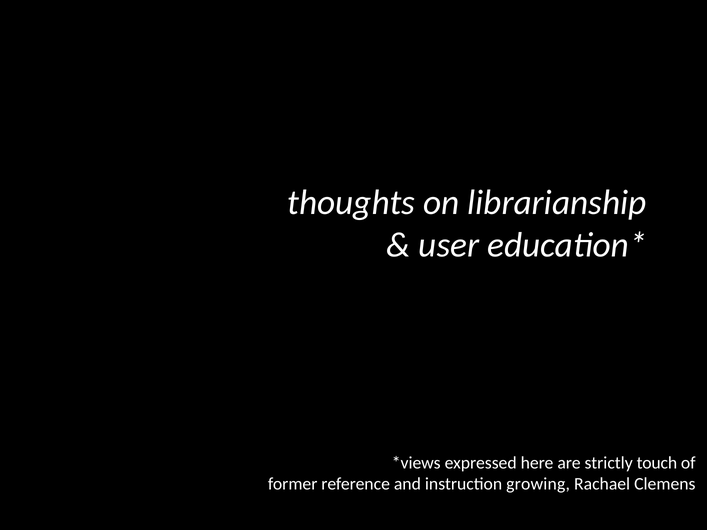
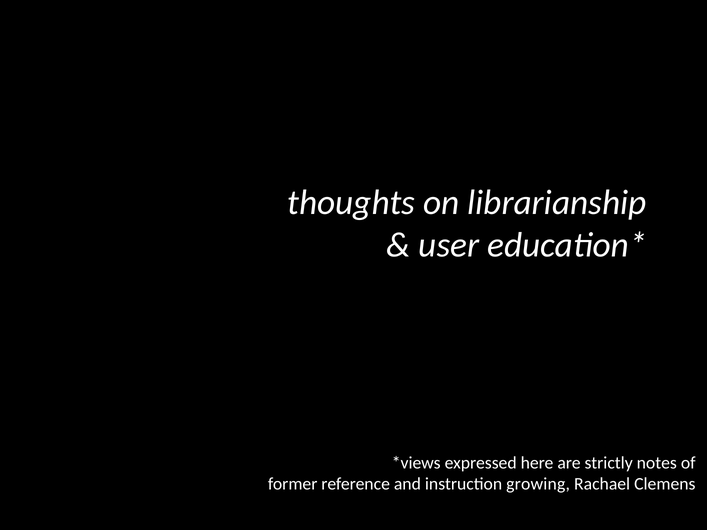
touch: touch -> notes (657, 463)
